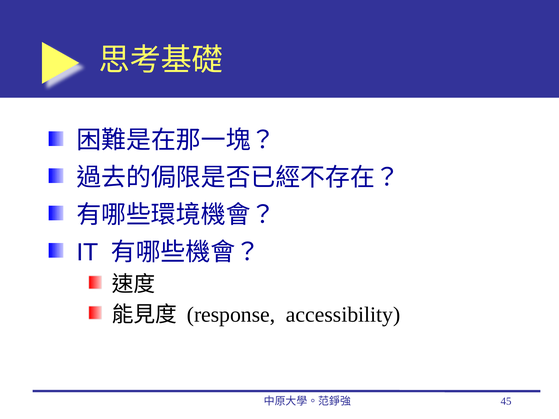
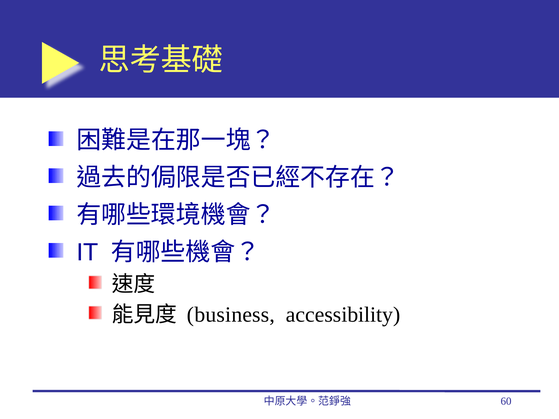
response: response -> business (231, 315)
45: 45 -> 60 (506, 401)
